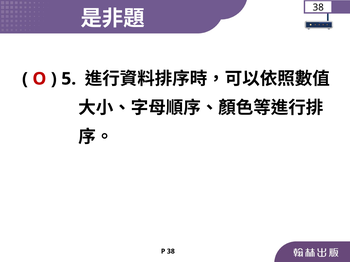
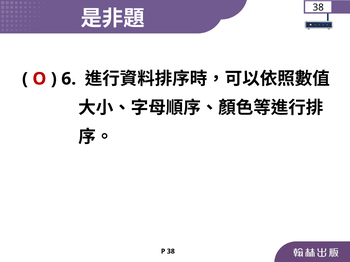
5: 5 -> 6 (69, 79)
